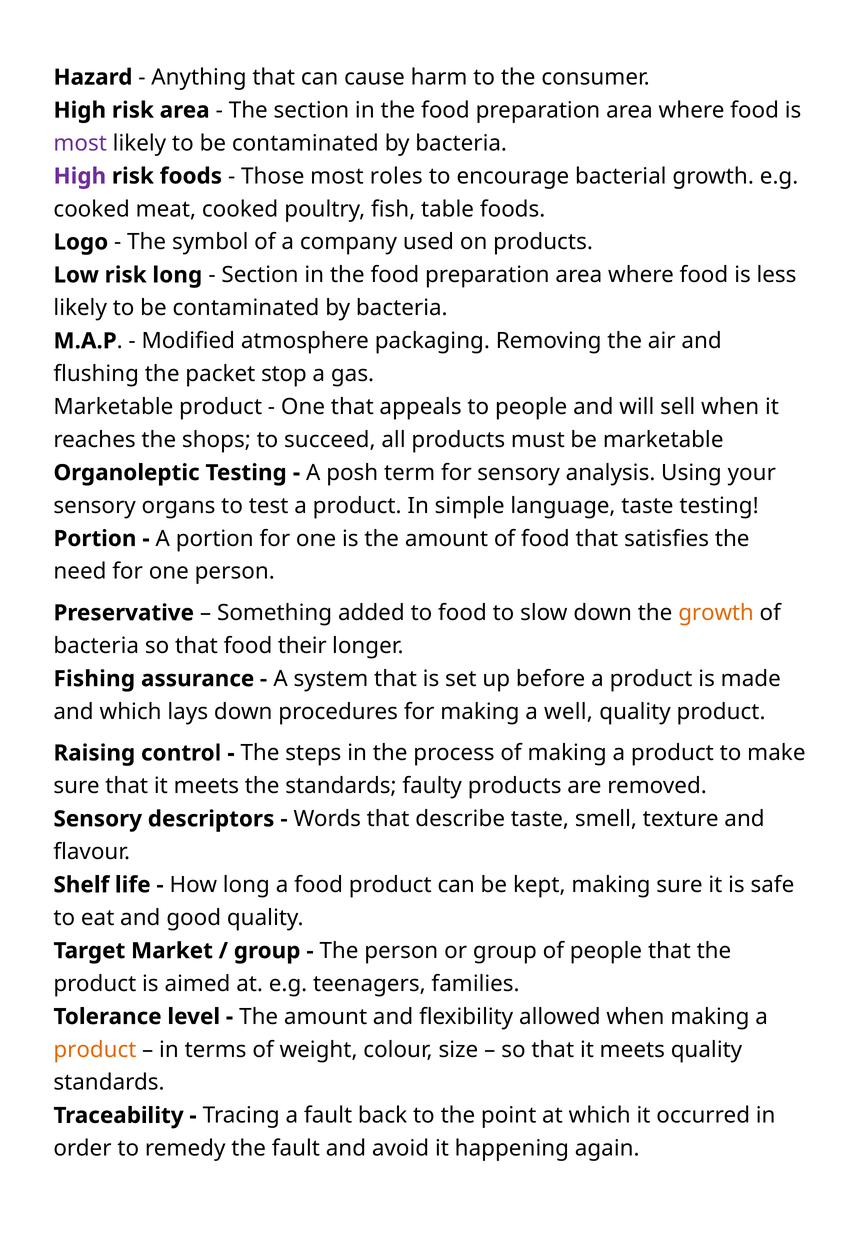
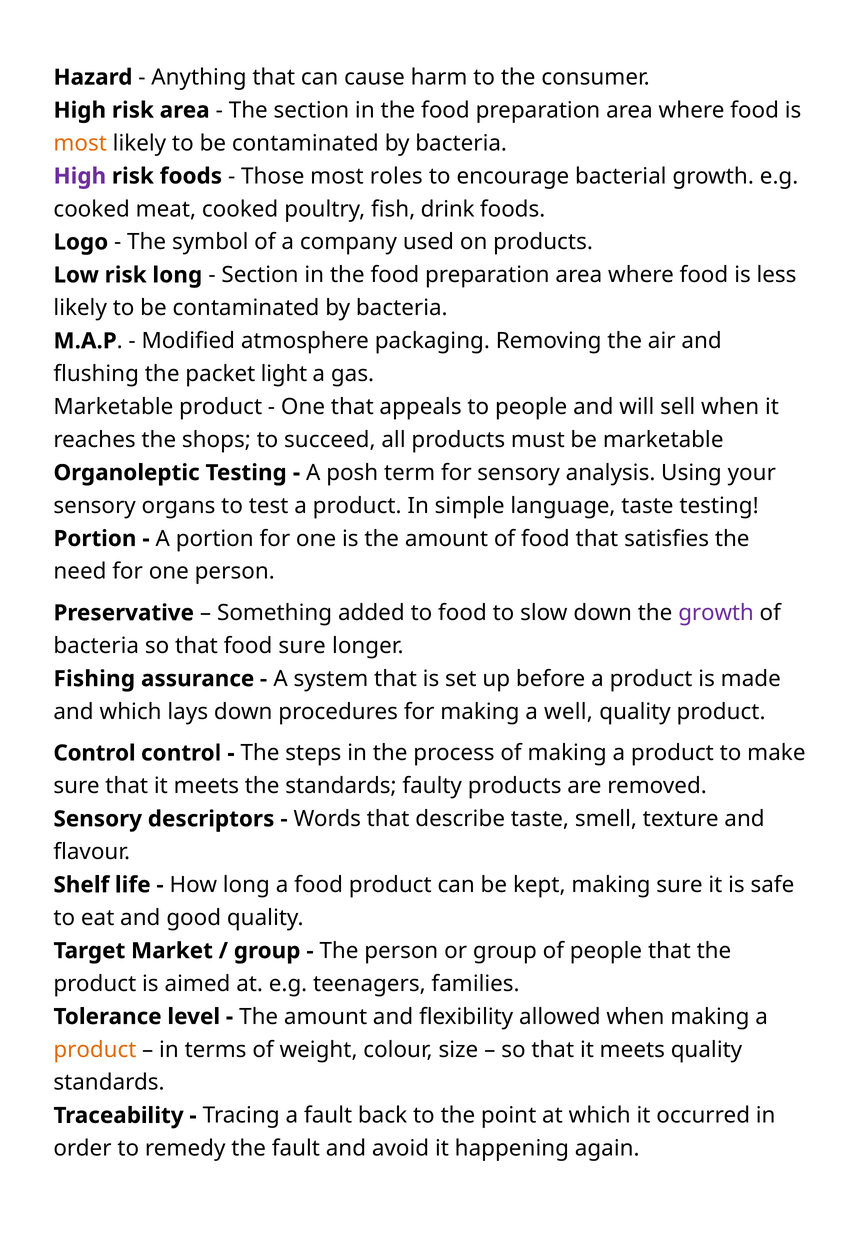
most colour: purple -> orange (80, 143)
table: table -> drink (448, 209)
stop: stop -> light (284, 374)
growth colour: orange -> purple (716, 613)
food their: their -> sure (302, 646)
Raising: Raising -> Control (94, 753)
